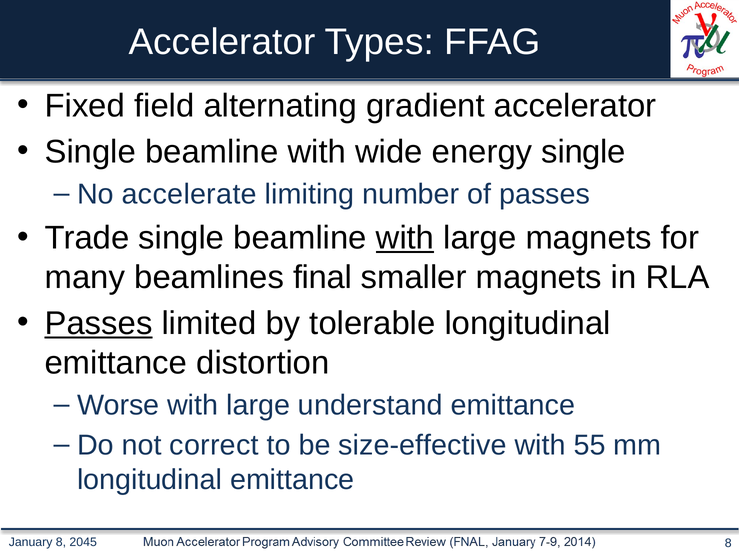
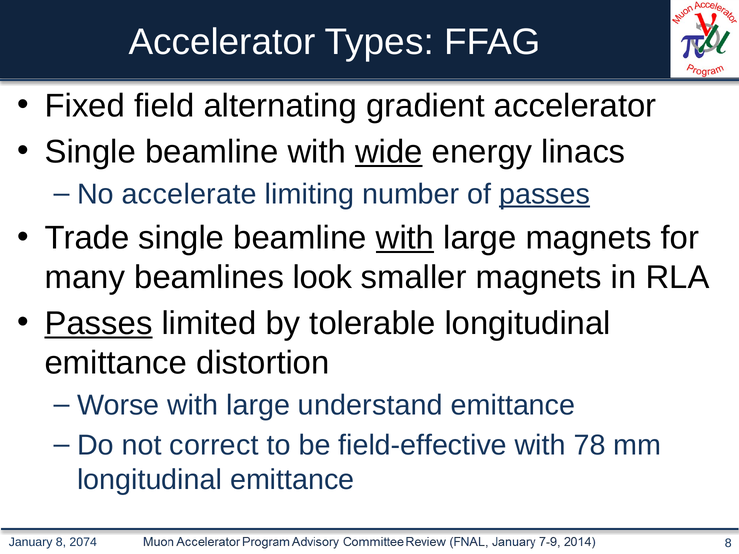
wide underline: none -> present (389, 152)
energy single: single -> linacs (583, 152)
passes underline: none -> present (545, 194)
final: final -> look (323, 277)
size-effective: size-effective -> field-effective (423, 446)
55: 55 -> 78 (590, 446)
2045: 2045 -> 2074 (83, 542)
